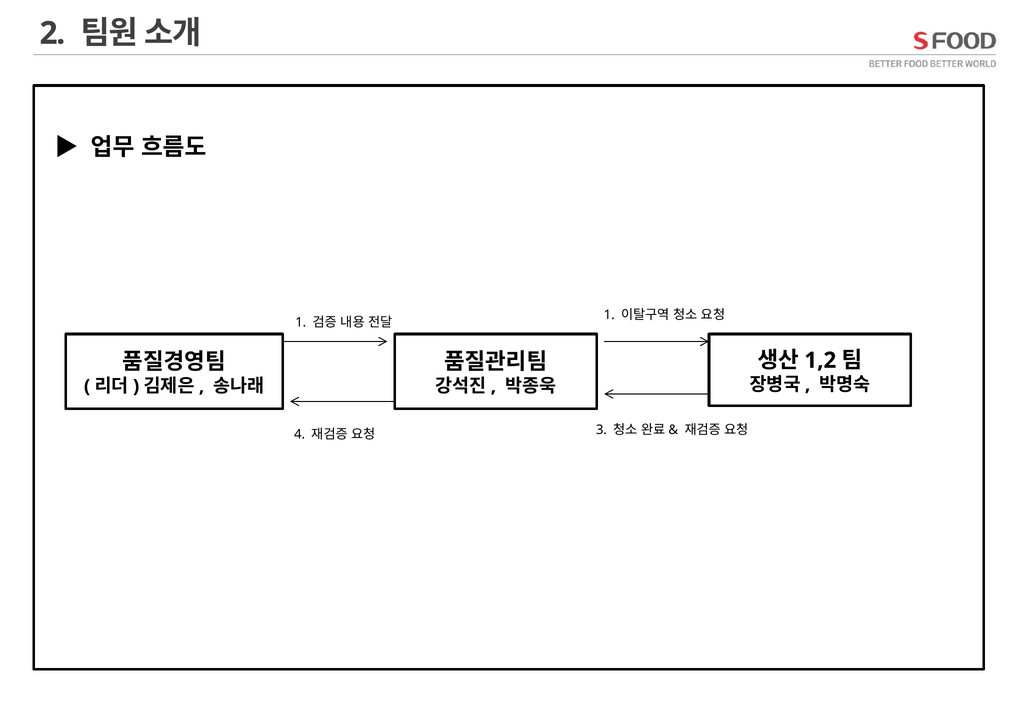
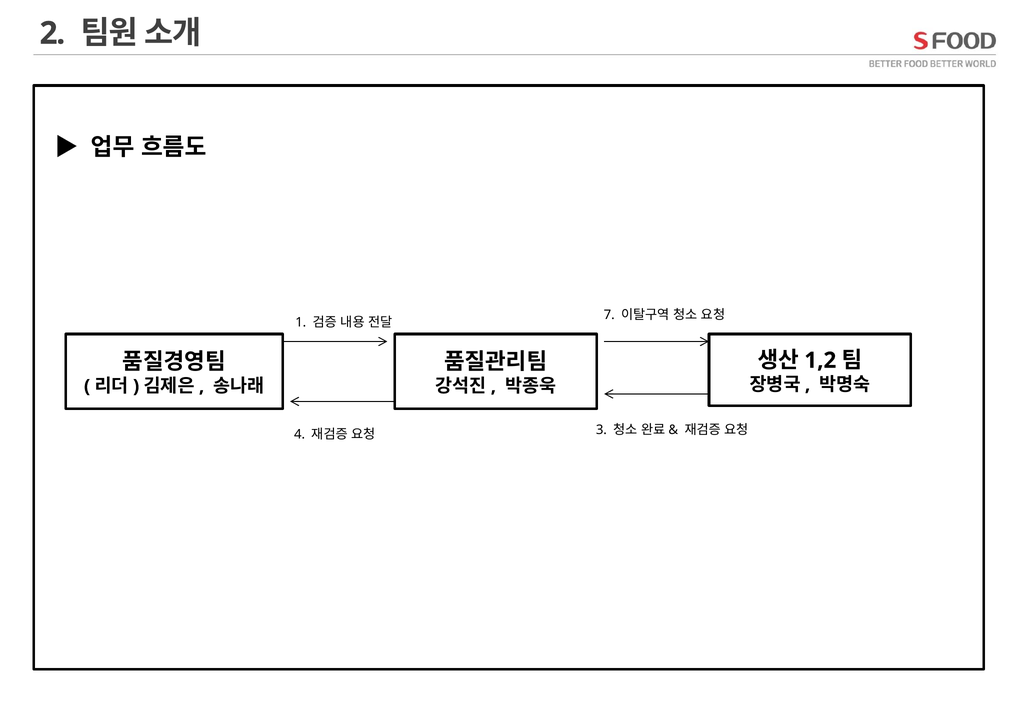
1: 1 -> 7 (609, 314)
